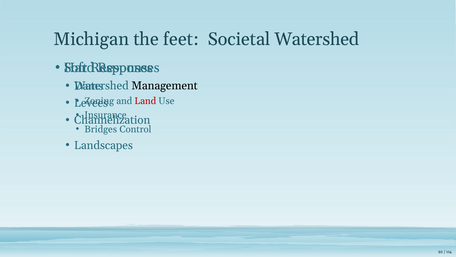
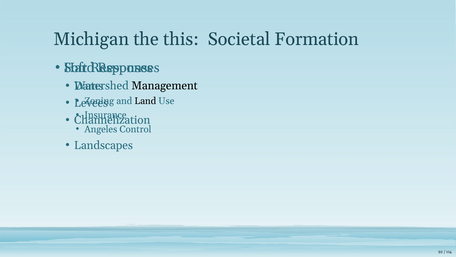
feet: feet -> this (181, 39)
Societal Watershed: Watershed -> Formation (317, 39)
Land colour: red -> black (145, 101)
Bridges: Bridges -> Angeles (101, 129)
